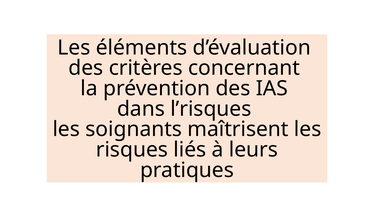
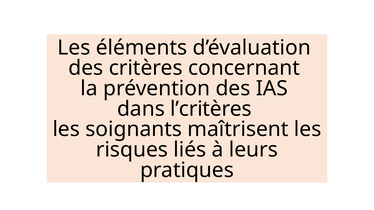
l’risques: l’risques -> l’critères (211, 109)
